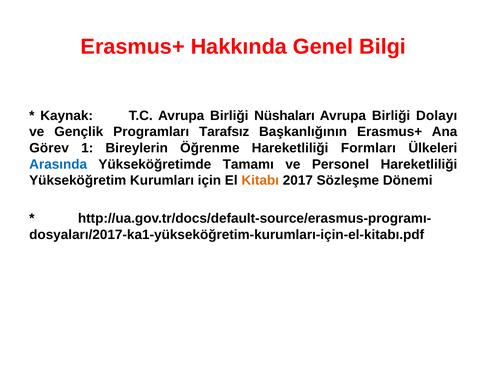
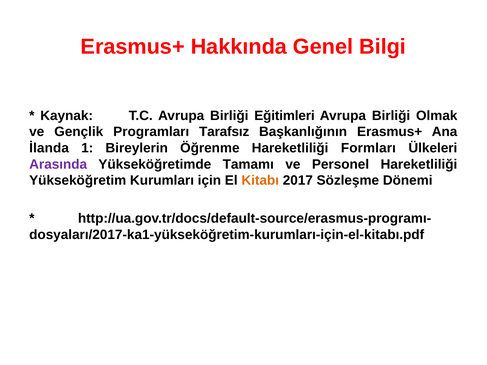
Nüshaları: Nüshaları -> Eğitimleri (284, 116)
Dolayı: Dolayı -> Olmak (437, 116)
Görev: Görev -> İlanda (49, 148)
Arasında colour: blue -> purple (58, 164)
